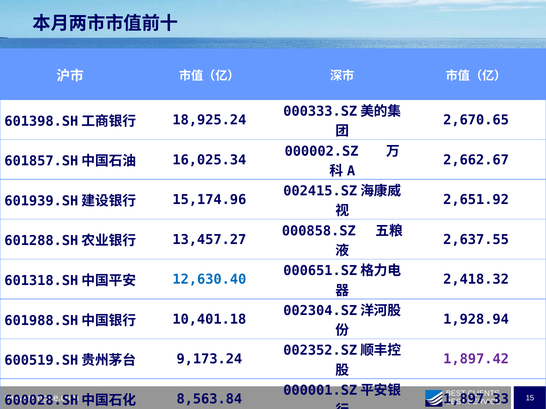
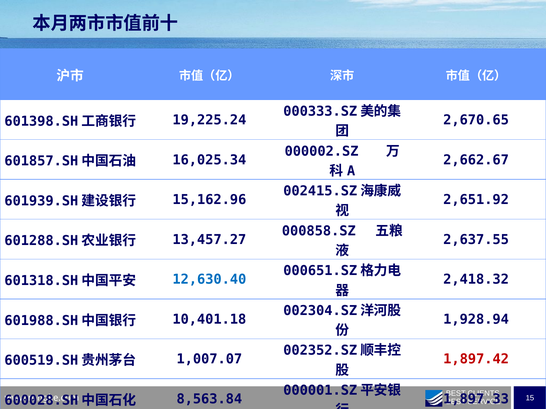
18,925.24: 18,925.24 -> 19,225.24 (209, 120)
15,174.96: 15,174.96 -> 15,162.96 (209, 200)
1,897.42 colour: purple -> red (476, 360)
9,173.24: 9,173.24 -> 1,007.07 (209, 360)
